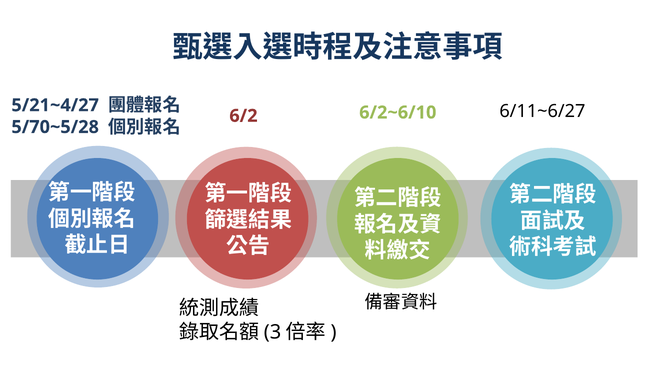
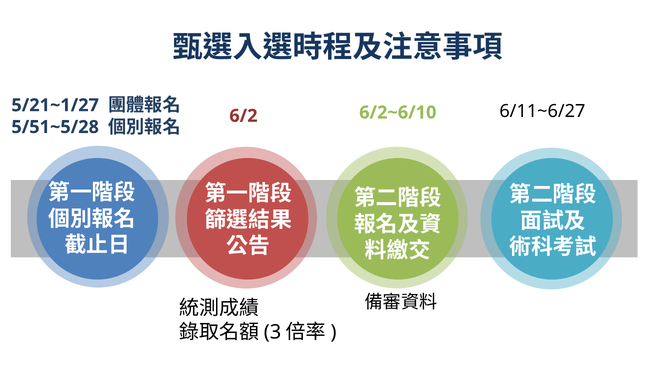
5/21~4/27: 5/21~4/27 -> 5/21~1/27 (55, 105)
5/70~5/28: 5/70~5/28 -> 5/51~5/28 (55, 127)
